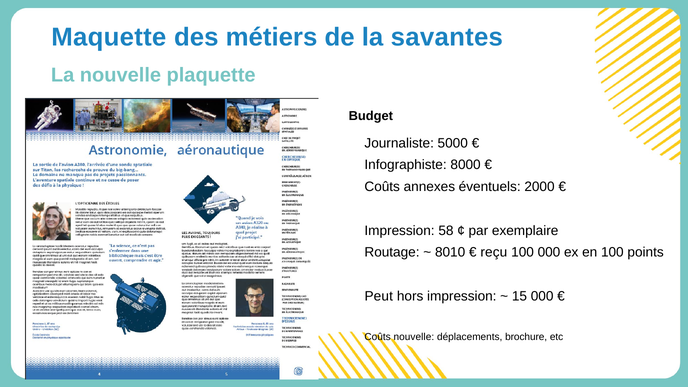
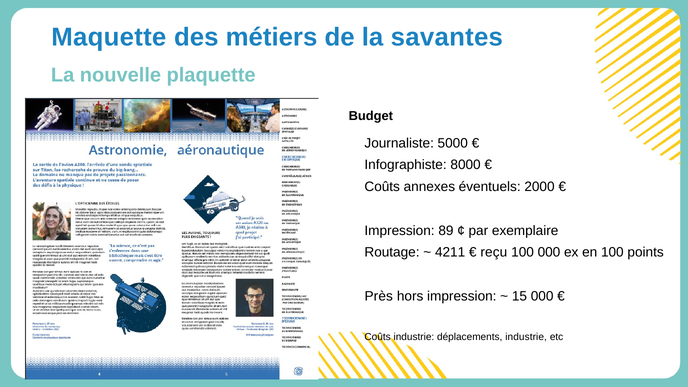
58: 58 -> 89 (446, 231)
8010: 8010 -> 4211 (450, 252)
Peut: Peut -> Près (379, 296)
Coûts nouvelle: nouvelle -> industrie (414, 337)
déplacements brochure: brochure -> industrie (526, 337)
